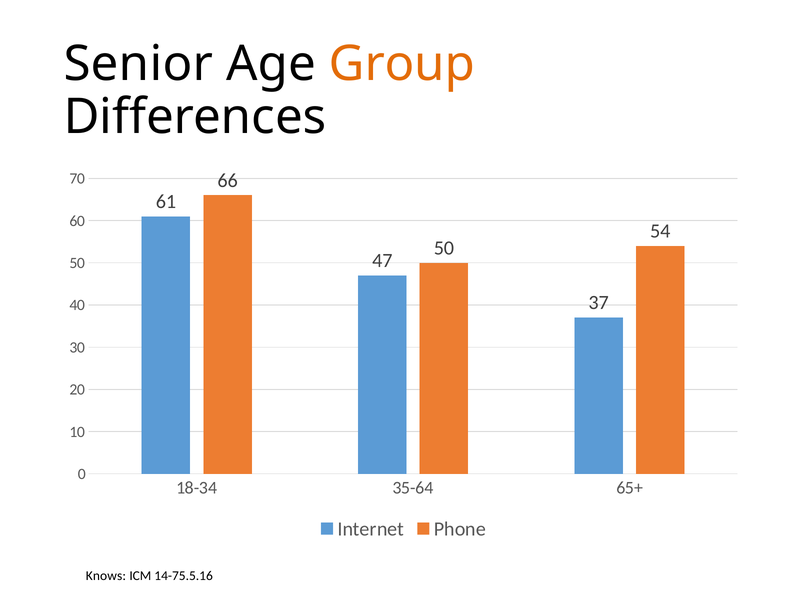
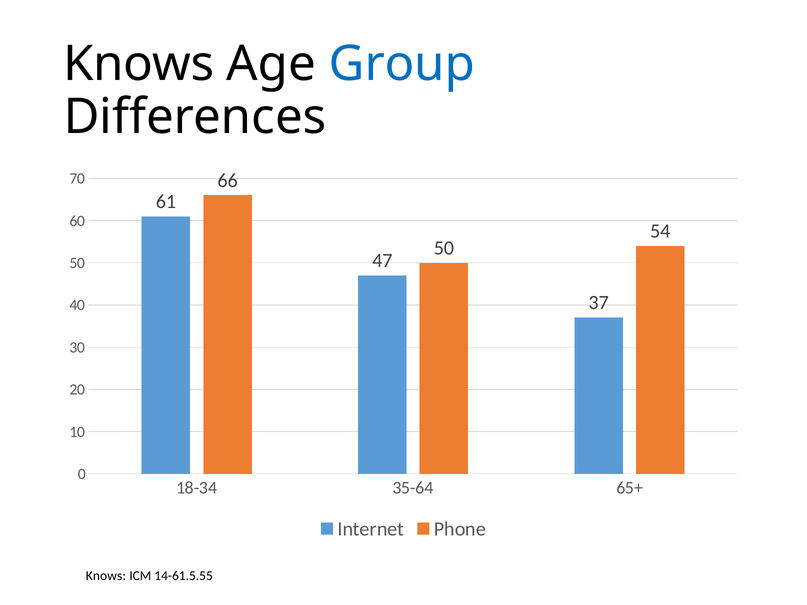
Senior: Senior -> Knows (139, 64)
Group colour: orange -> blue (402, 64)
14-75.5.16: 14-75.5.16 -> 14-61.5.55 (184, 576)
